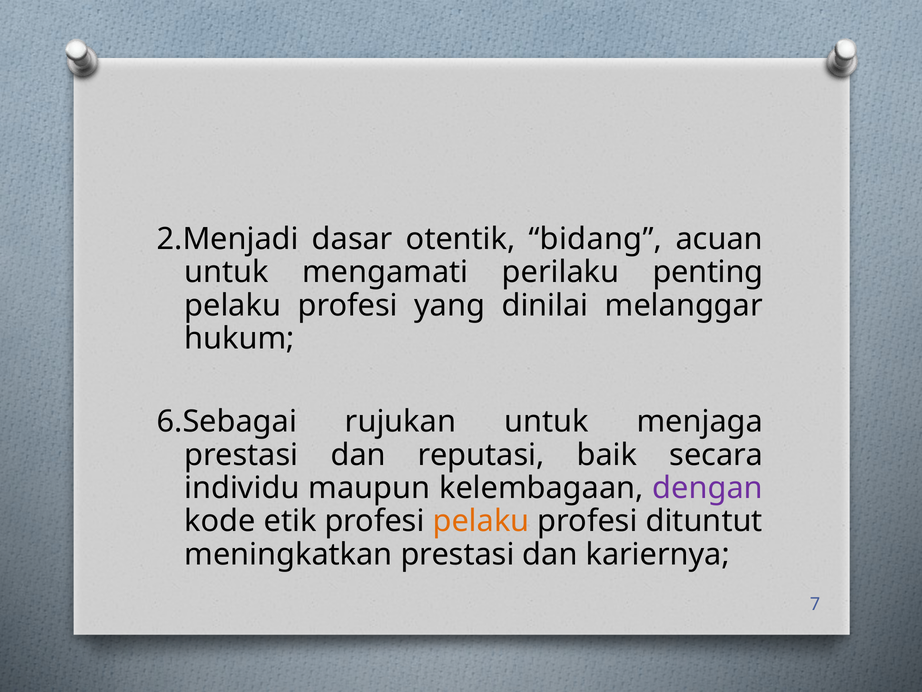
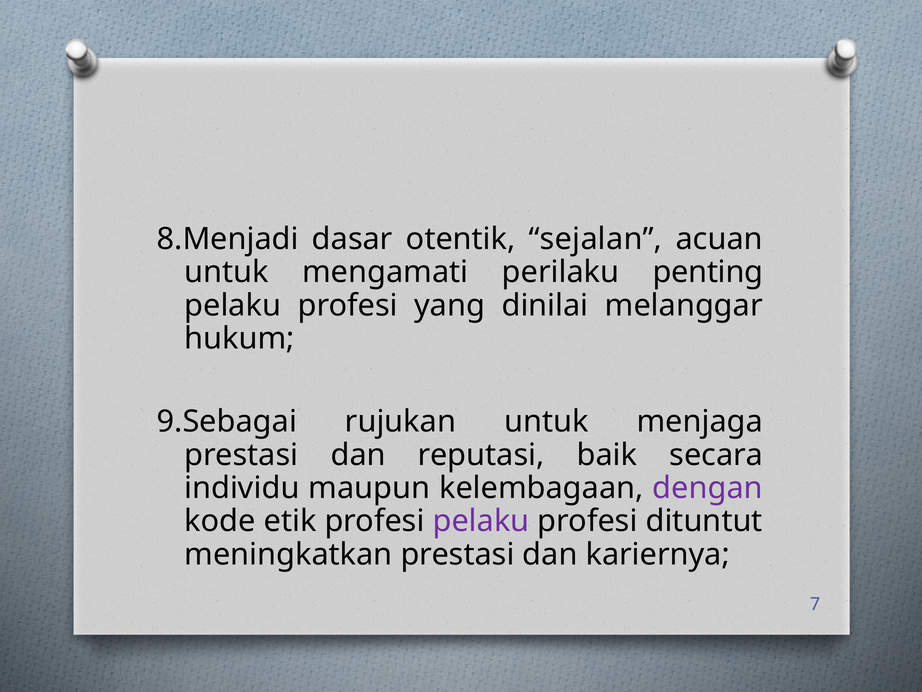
2.Menjadi: 2.Menjadi -> 8.Menjadi (228, 239)
bidang: bidang -> sejalan (595, 239)
6.Sebagai: 6.Sebagai -> 9.Sebagai (227, 421)
pelaku colour: orange -> purple (481, 521)
